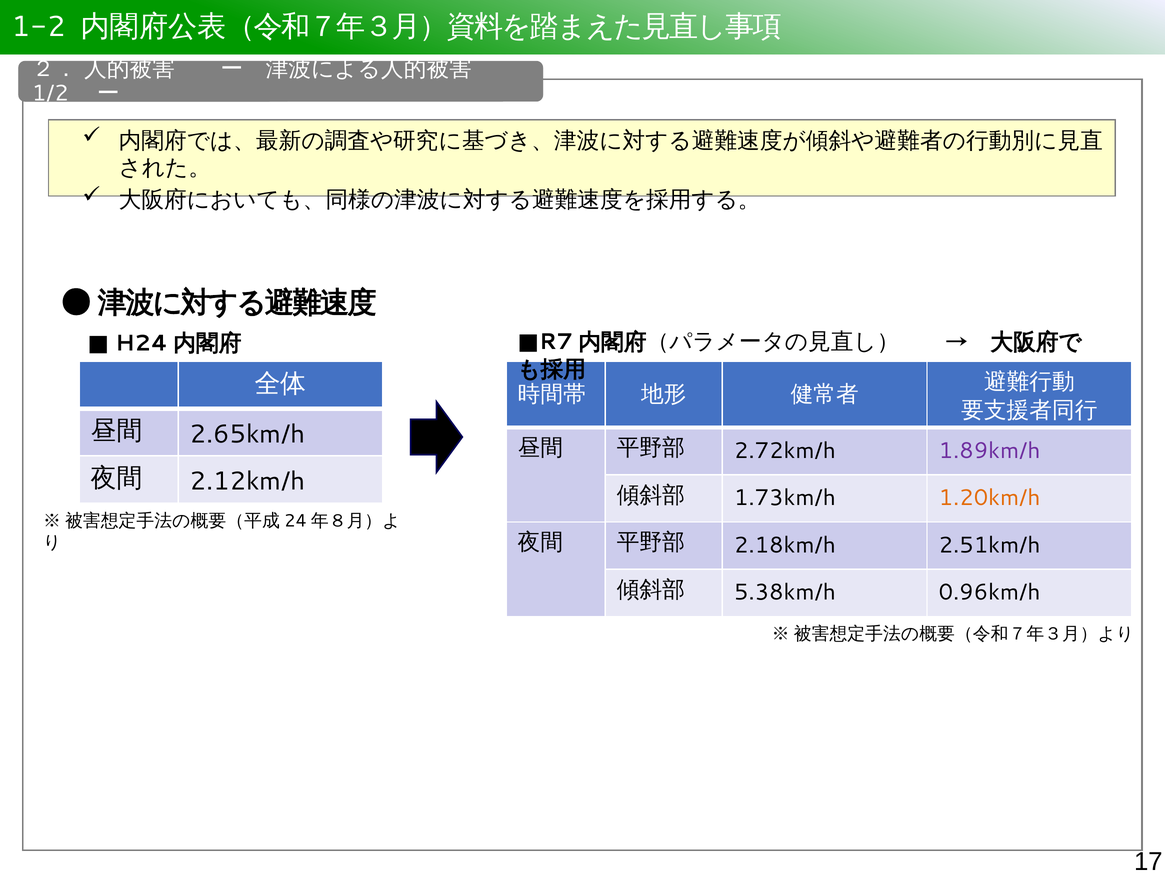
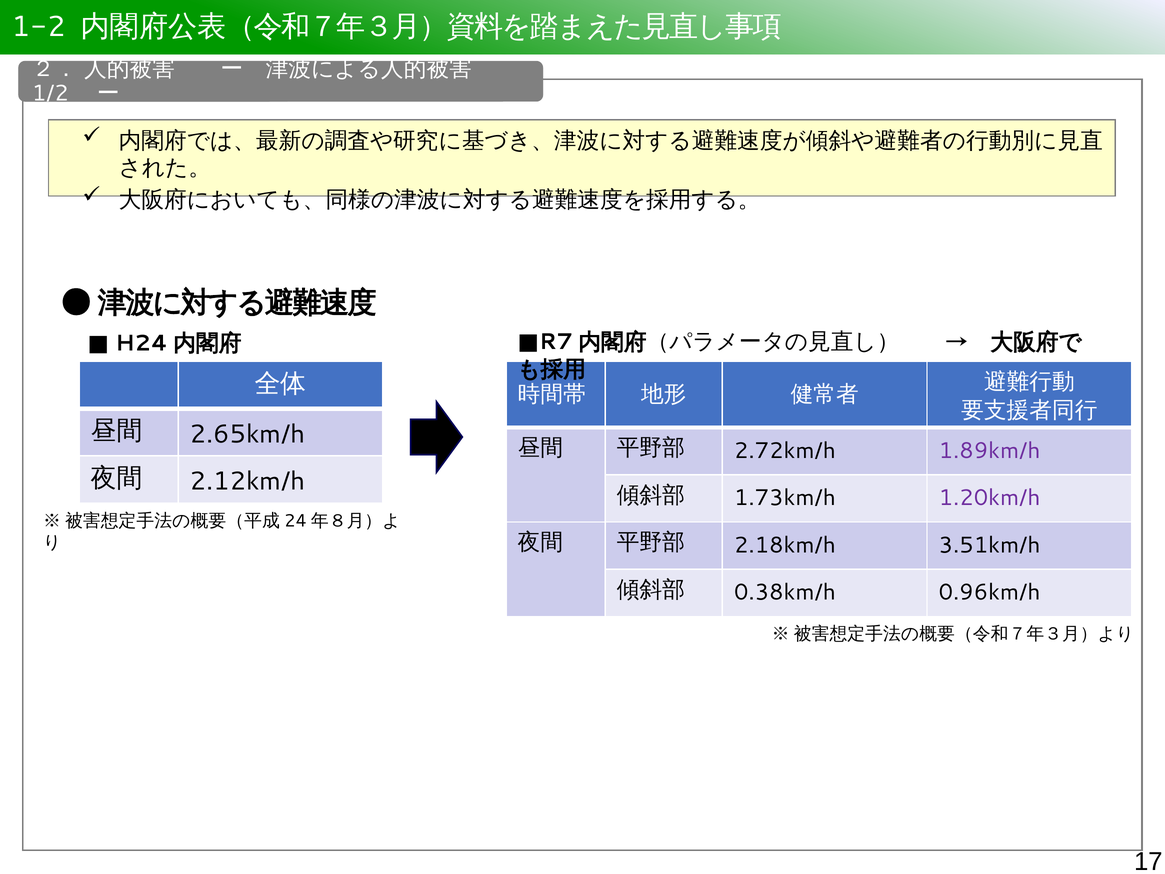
1.20km/h colour: orange -> purple (990, 498)
2.51km/h: 2.51km/h -> 3.51km/h (990, 545)
5.38km/h: 5.38km/h -> 0.38km/h (785, 592)
